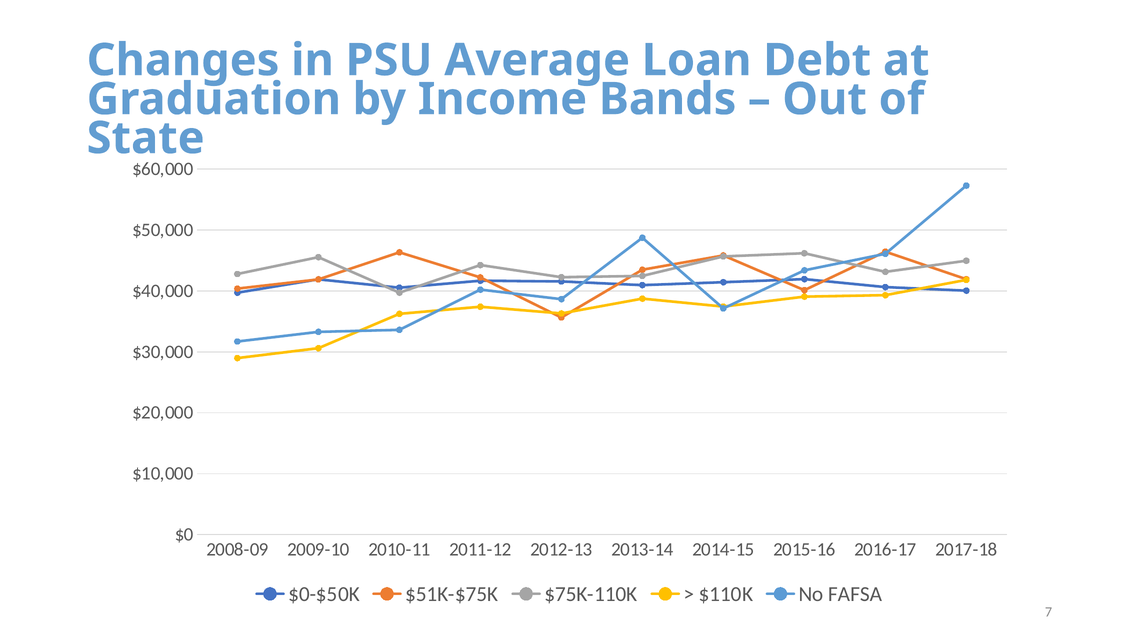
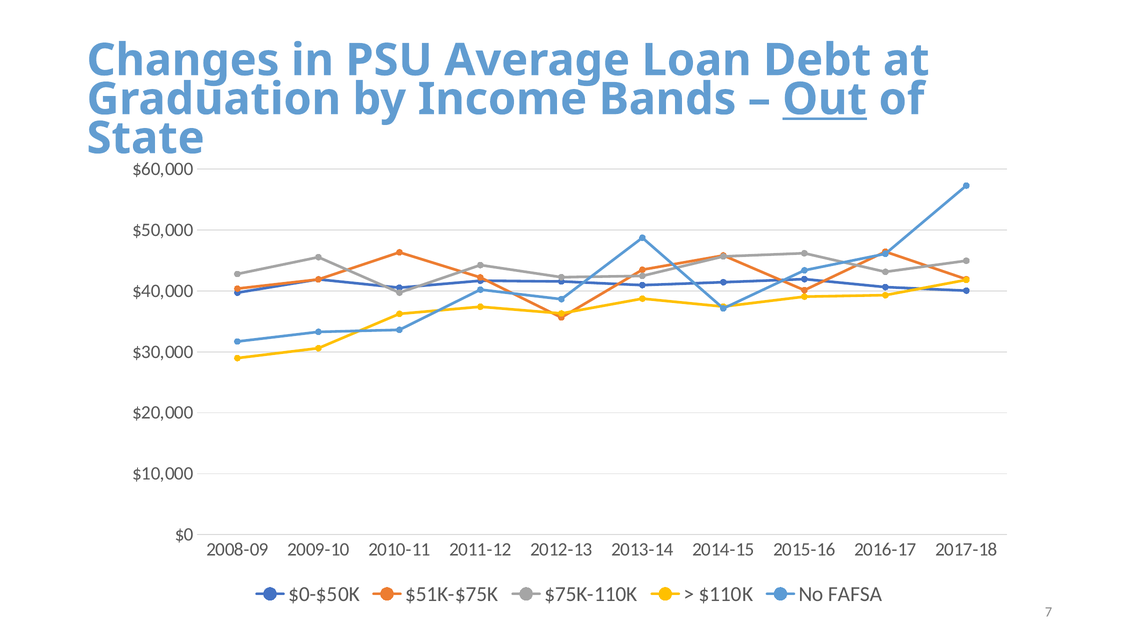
Out underline: none -> present (825, 99)
